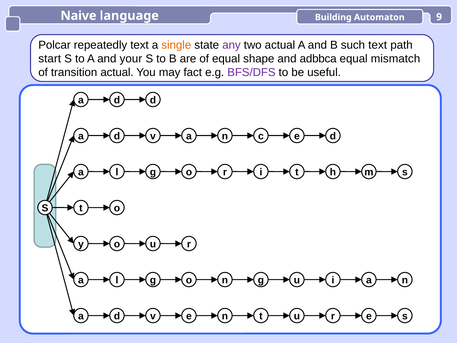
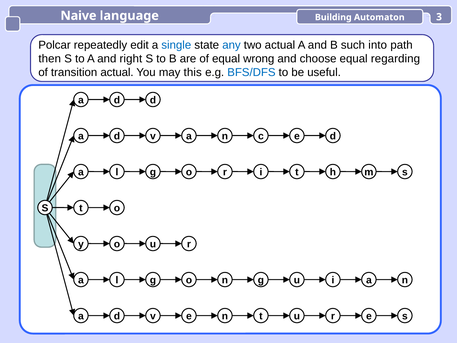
9: 9 -> 3 (439, 17)
repeatedly text: text -> edit (140, 45)
single colour: orange -> blue (176, 45)
any colour: purple -> blue (231, 45)
such text: text -> into (378, 45)
start: start -> then (50, 59)
your: your -> right (131, 59)
shape: shape -> wrong (259, 59)
adbbca: adbbca -> choose (318, 59)
mismatch: mismatch -> regarding (395, 59)
fact: fact -> this (193, 72)
BFS/DFS colour: purple -> blue (251, 72)
